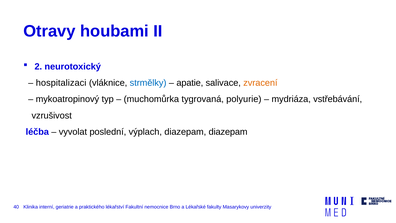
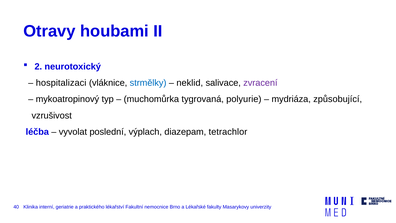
apatie: apatie -> neklid (190, 83)
zvracení colour: orange -> purple (260, 83)
vstřebávání: vstřebávání -> způsobující (338, 99)
diazepam diazepam: diazepam -> tetrachlor (228, 132)
